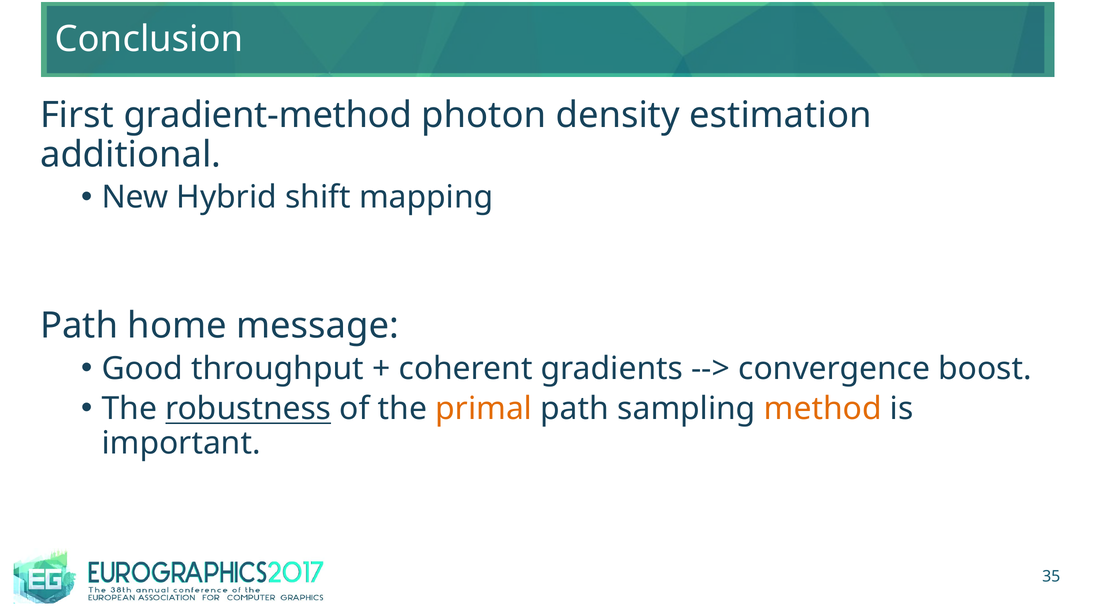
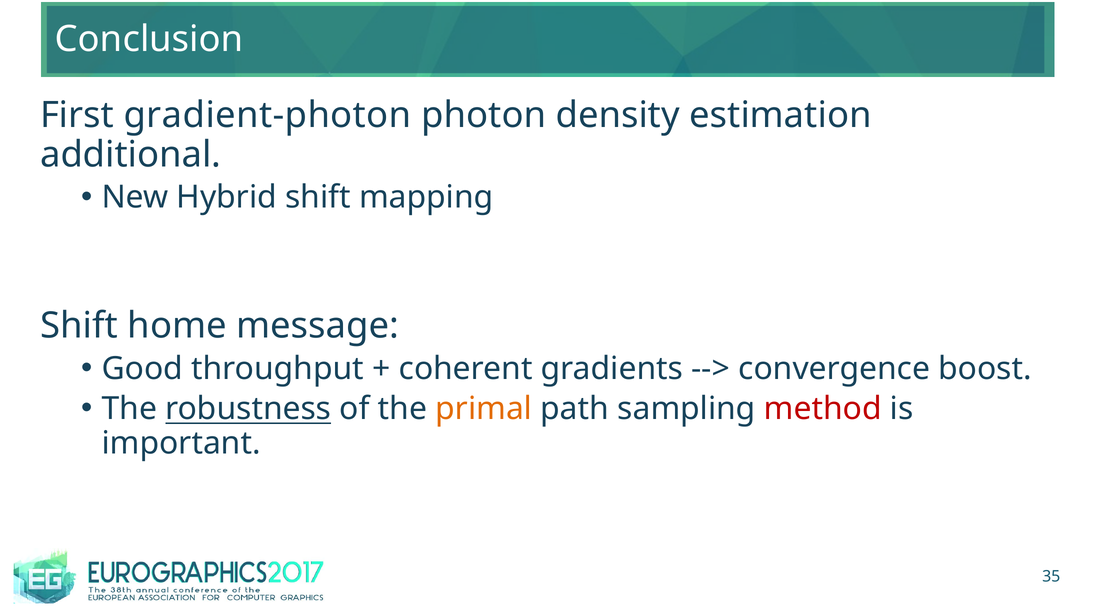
gradient-method: gradient-method -> gradient-photon (268, 115)
Path: Path -> Shift (79, 326)
method colour: orange -> red (823, 409)
